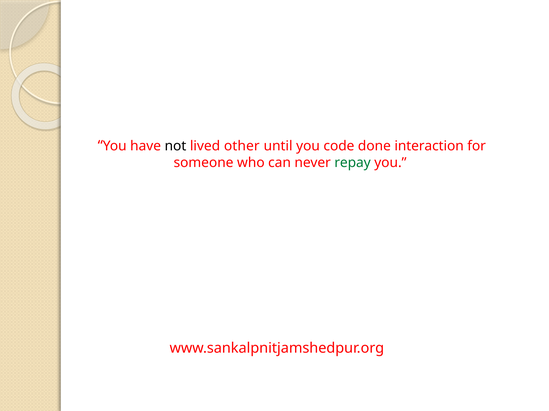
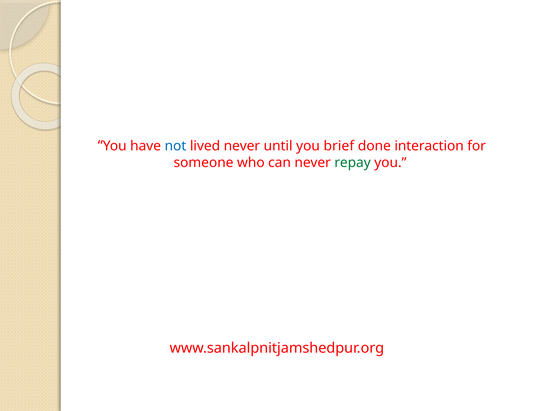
not colour: black -> blue (175, 146)
lived other: other -> never (242, 146)
code: code -> brief (339, 146)
